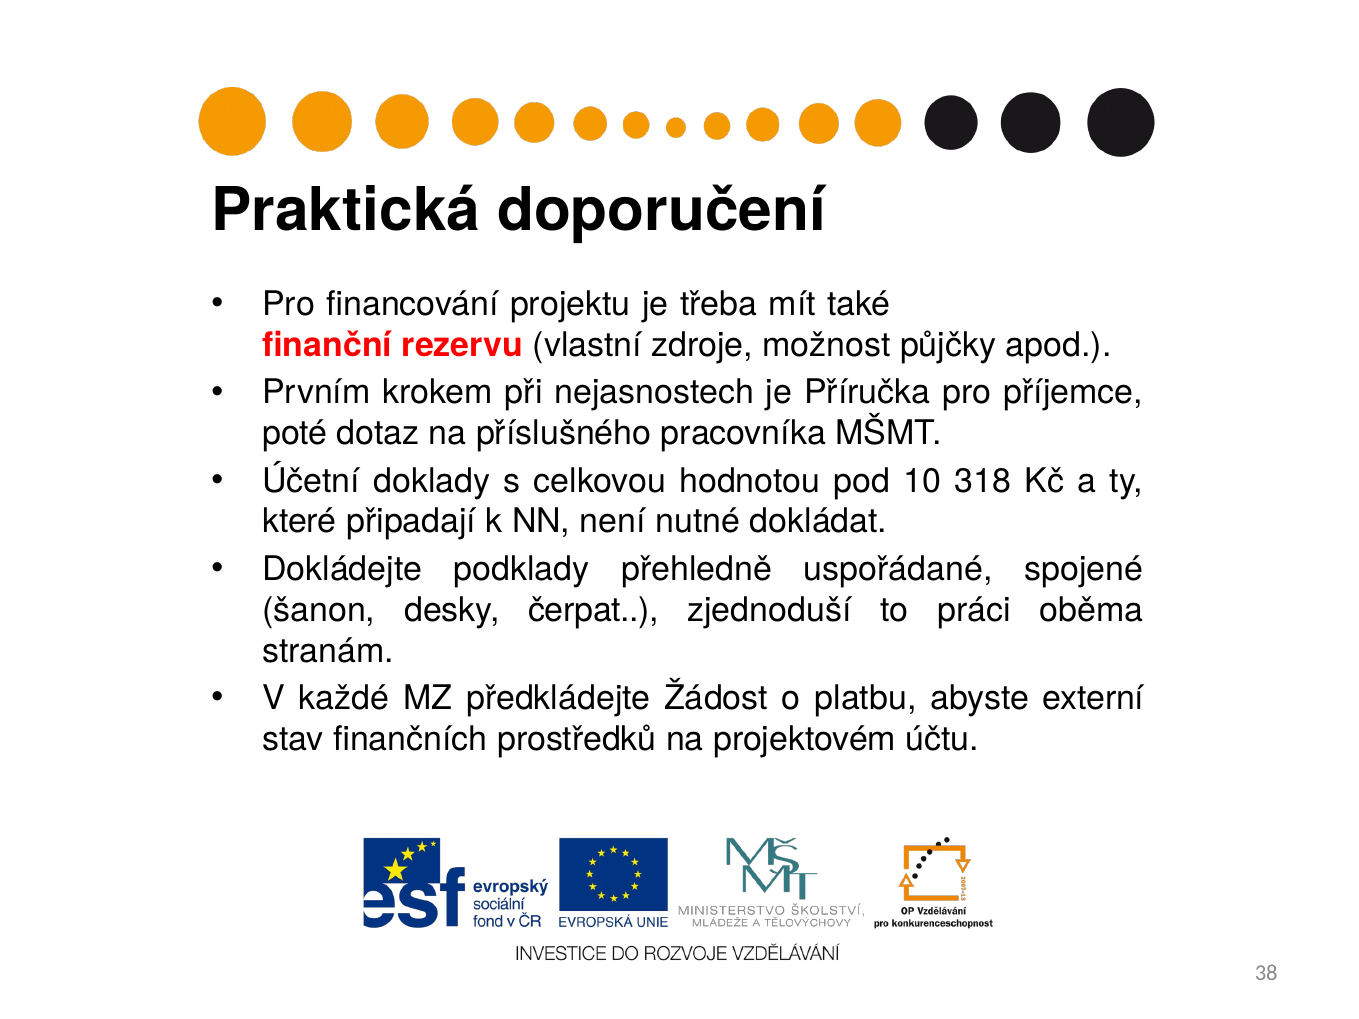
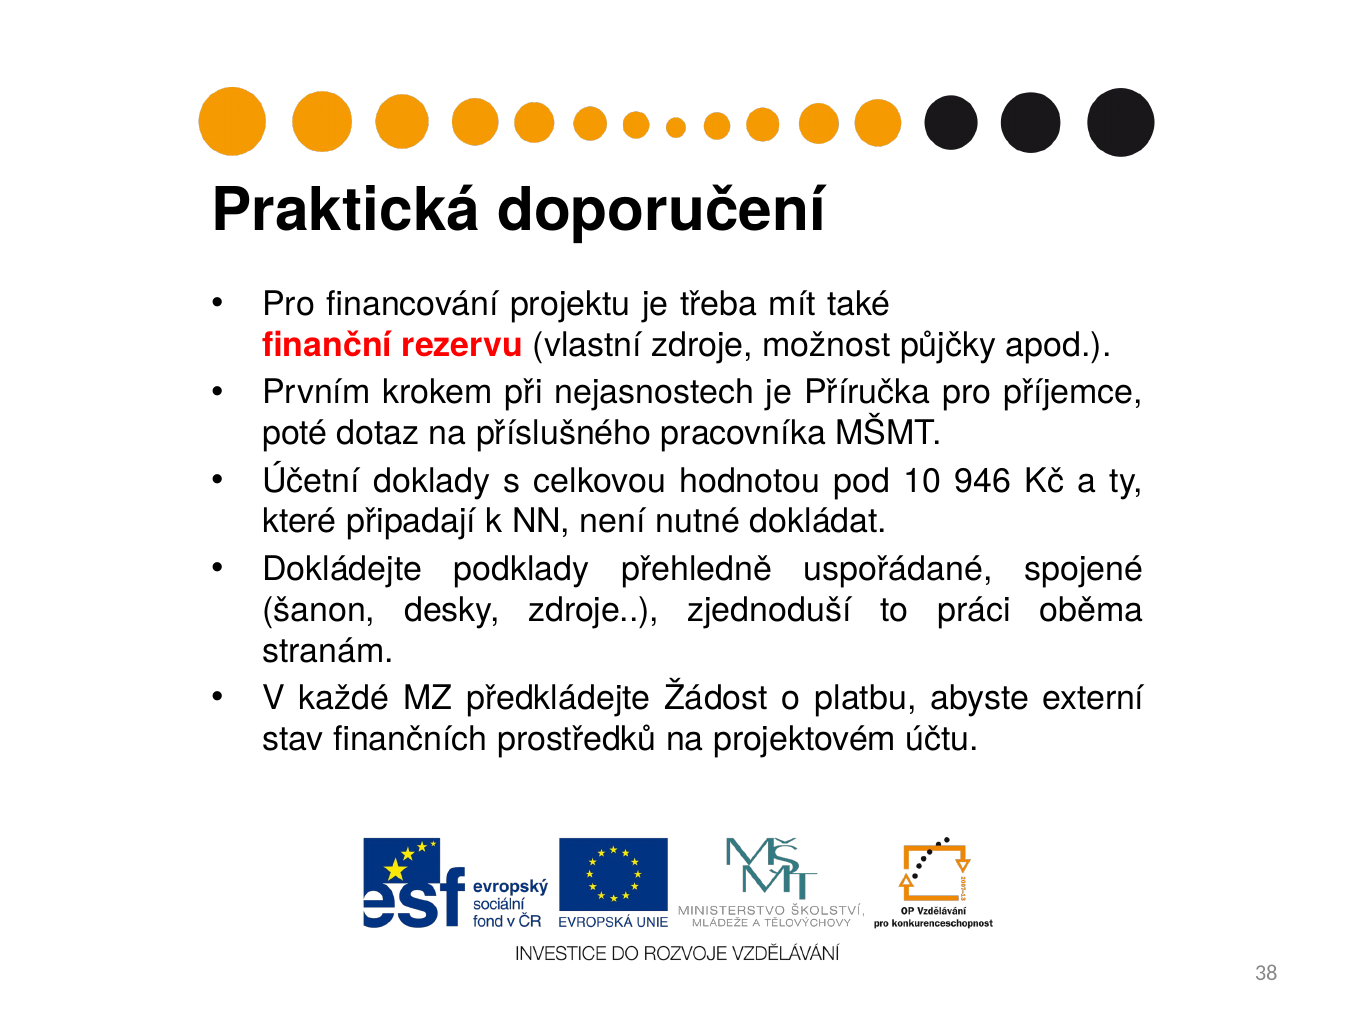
318: 318 -> 946 (983, 481)
desky čerpat: čerpat -> zdroje (594, 610)
